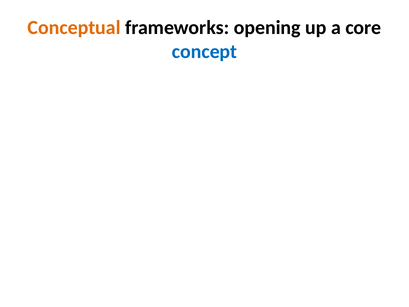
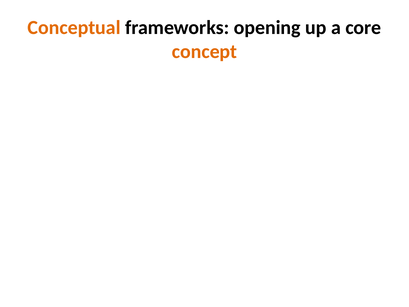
concept colour: blue -> orange (204, 52)
